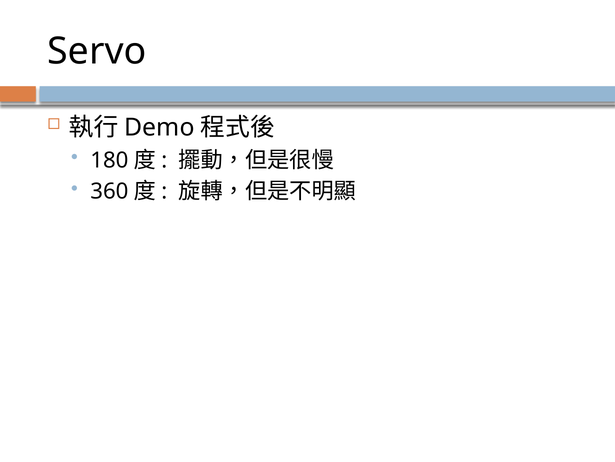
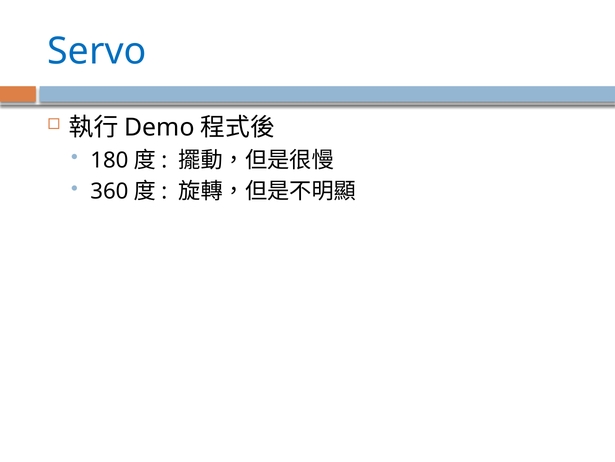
Servo colour: black -> blue (97, 51)
